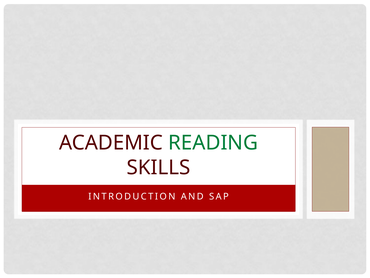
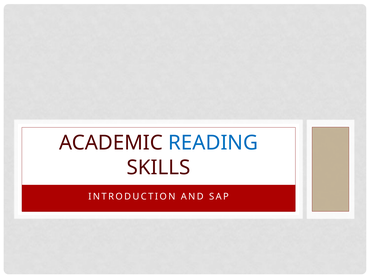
READING colour: green -> blue (213, 142)
